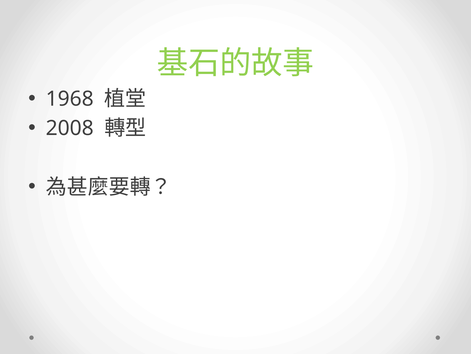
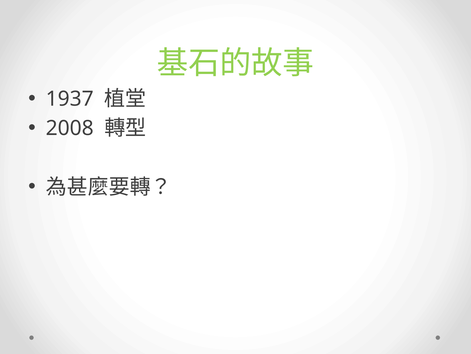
1968: 1968 -> 1937 (70, 99)
